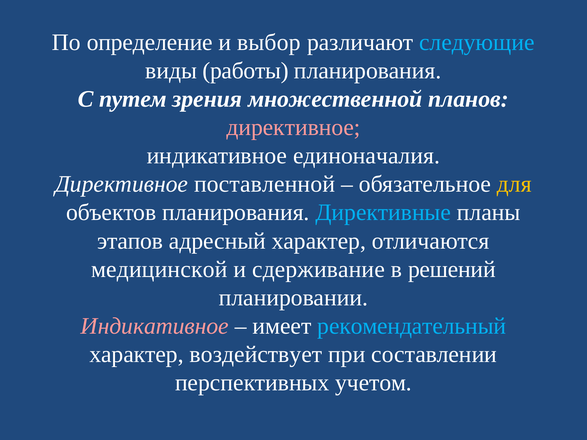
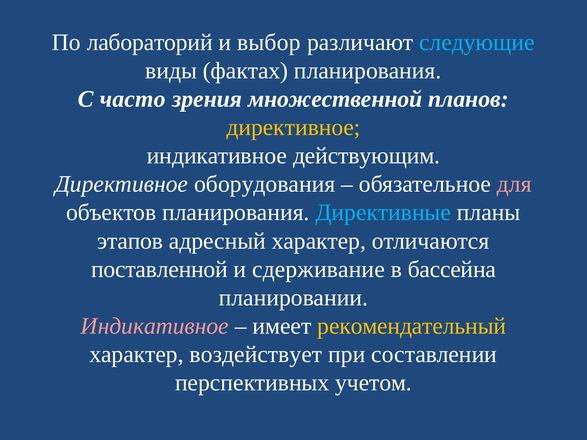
определение: определение -> лабораторий (150, 42)
работы: работы -> фактах (245, 71)
путем: путем -> часто (133, 99)
директивное colour: pink -> yellow (293, 128)
единоначалия: единоначалия -> действующим (367, 156)
поставленной: поставленной -> оборудования (265, 184)
для colour: yellow -> pink (514, 184)
медицинской: медицинской -> поставленной (160, 269)
решений: решений -> бассейна (452, 269)
рекомендательный colour: light blue -> yellow (412, 326)
